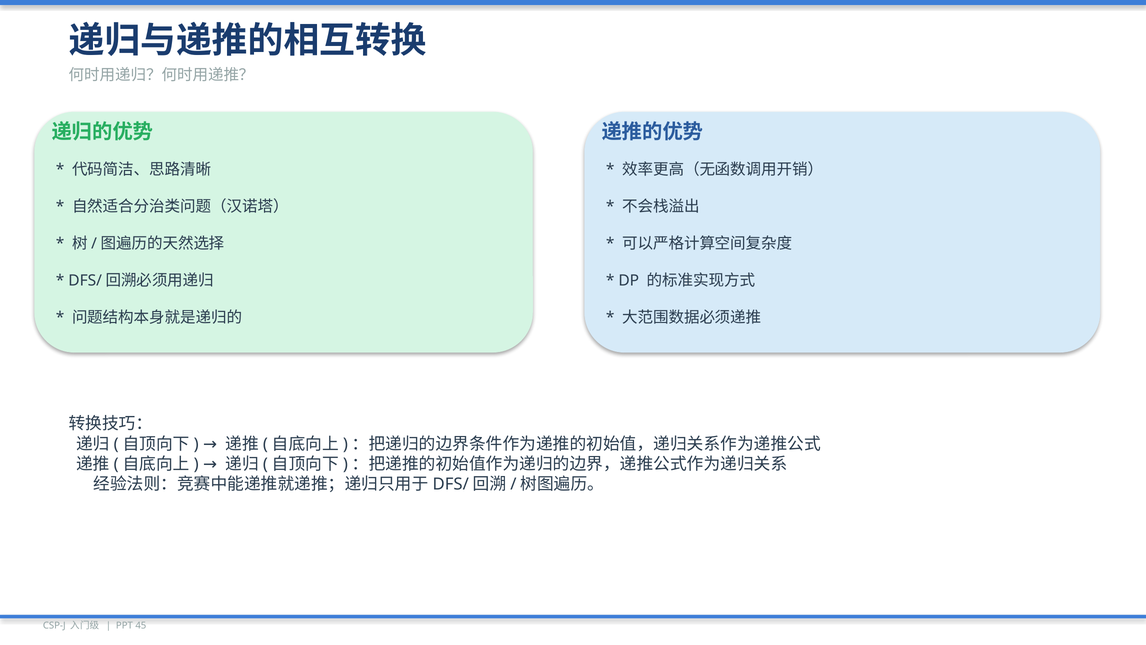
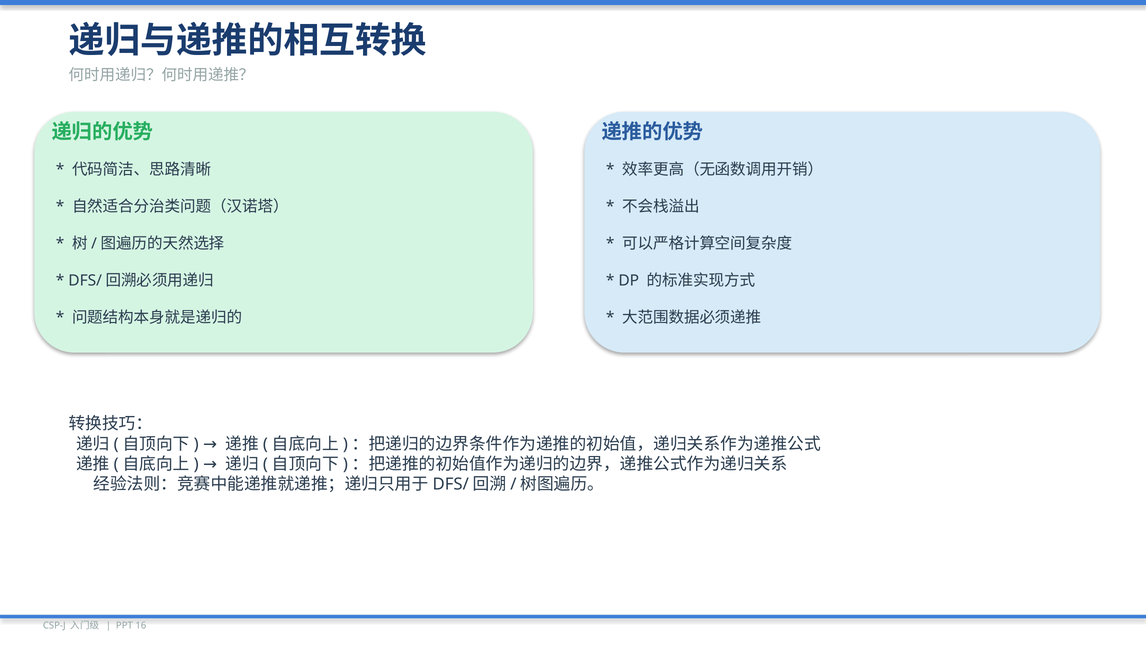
45: 45 -> 16 (141, 625)
